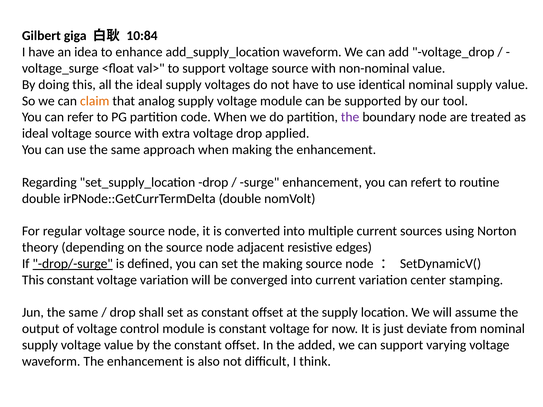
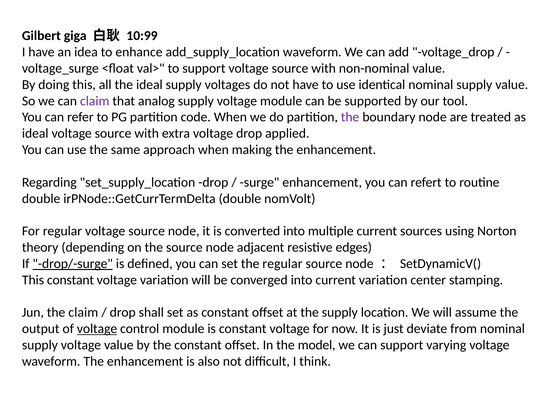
10:84: 10:84 -> 10:99 (142, 36)
claim colour: orange -> purple (95, 101)
the making: making -> regular (282, 264)
Jun the same: same -> claim (83, 313)
voltage underline: none -> present (97, 329)
added: added -> model (317, 345)
